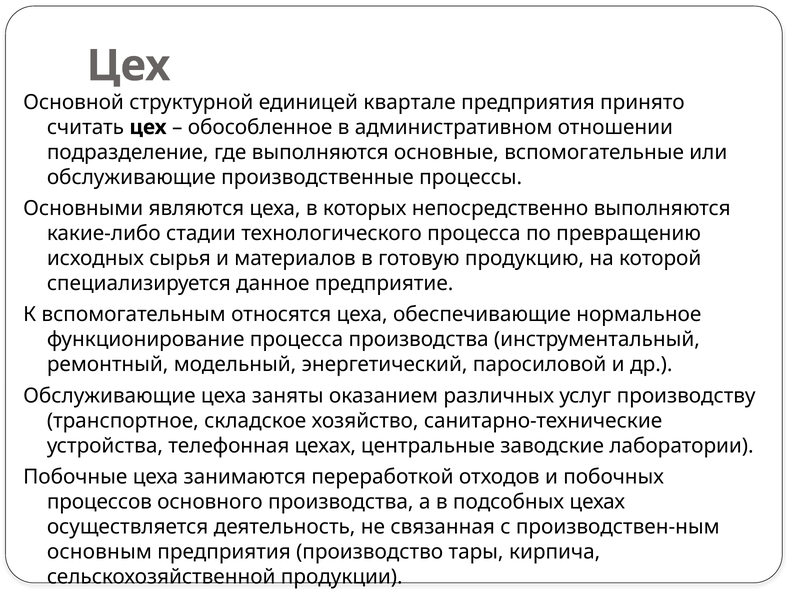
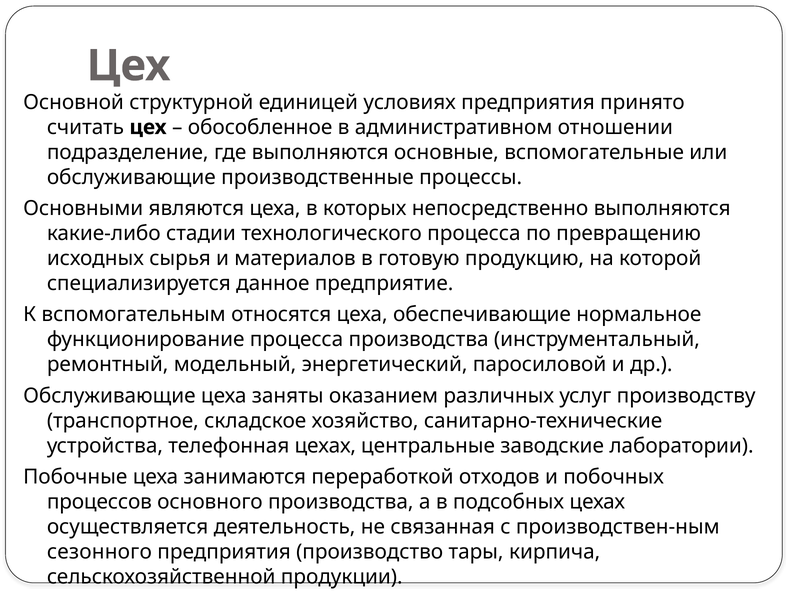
квартале: квартале -> условиях (410, 102)
основным: основным -> сезонного (99, 552)
